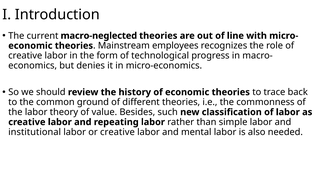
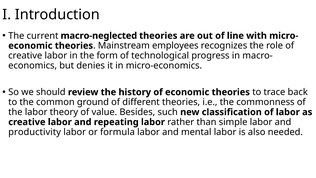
institutional: institutional -> productivity (35, 132)
or creative: creative -> formula (117, 132)
